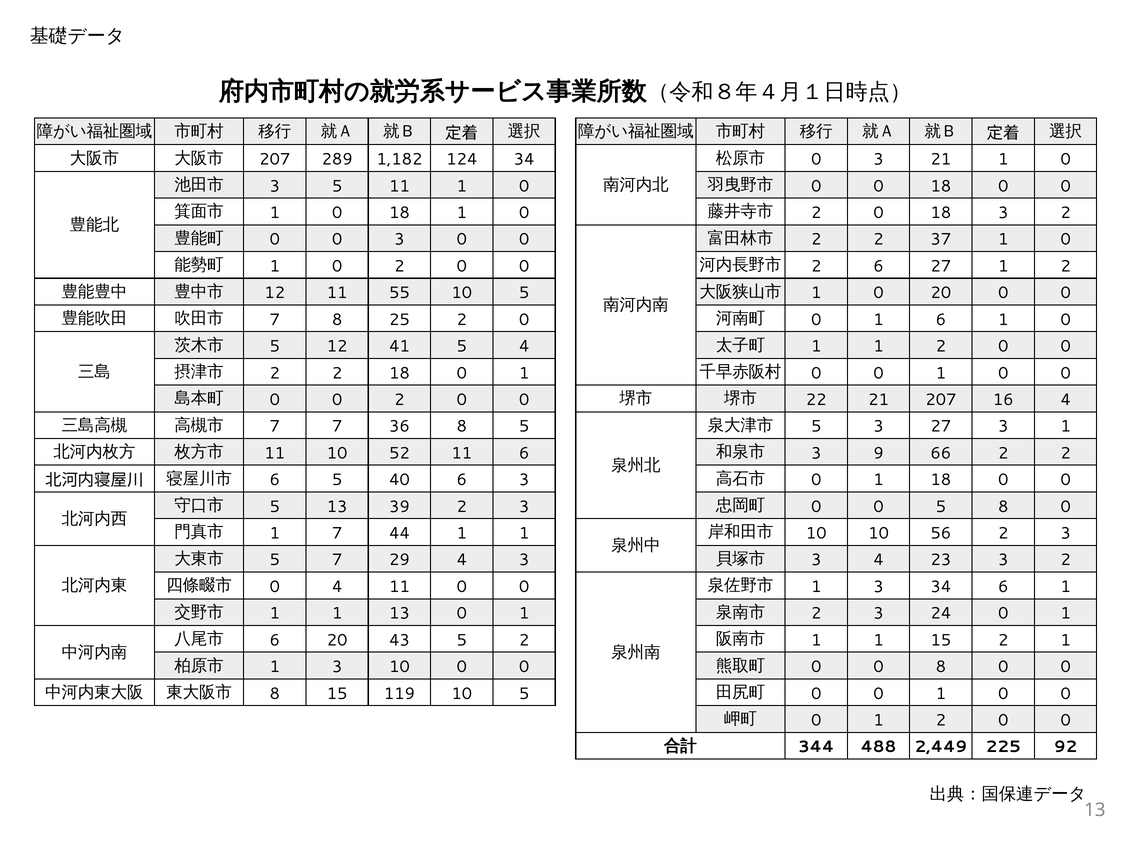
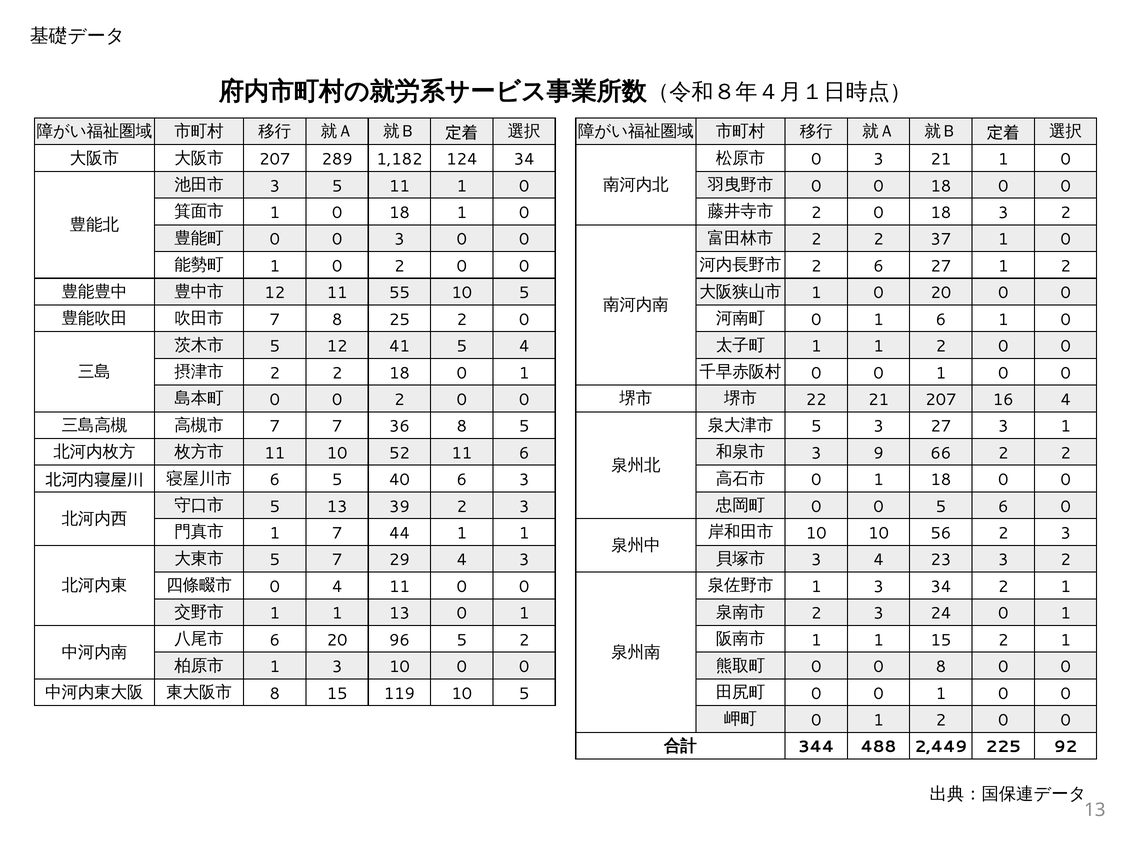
5 8: 8 -> 6 (1003, 507)
34 6: 6 -> 2 (1003, 587)
43: 43 -> 96 (399, 640)
